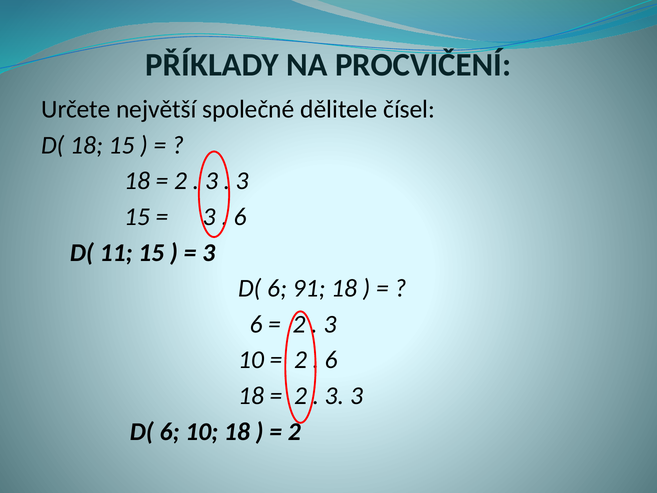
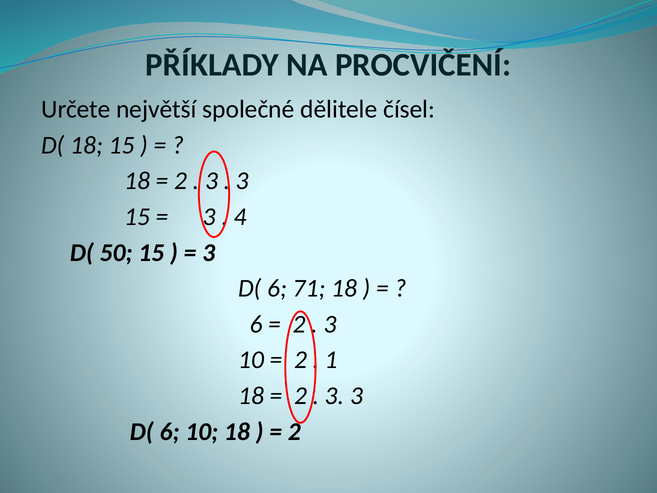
6: 6 -> 4 (240, 217)
11: 11 -> 50 (116, 252)
91: 91 -> 71 (309, 288)
6: 6 -> 1 (331, 360)
